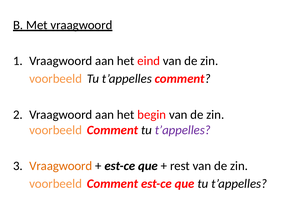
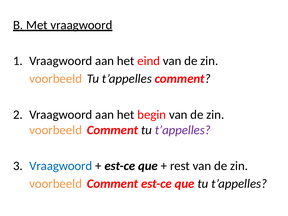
Vraagwoord colour: orange -> blue (61, 166)
